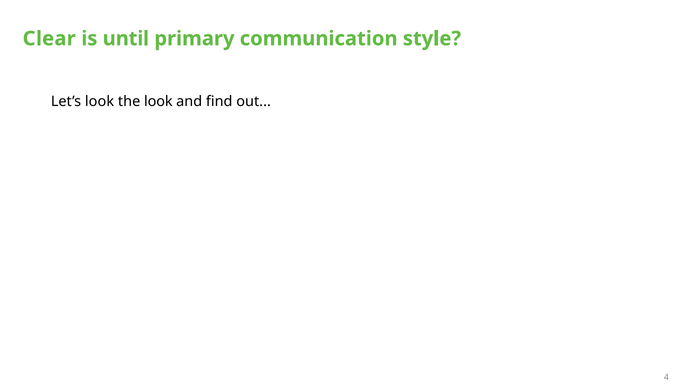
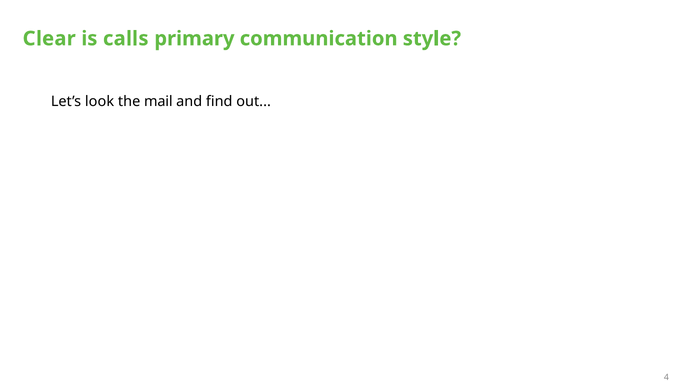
until: until -> calls (126, 39)
the look: look -> mail (158, 102)
